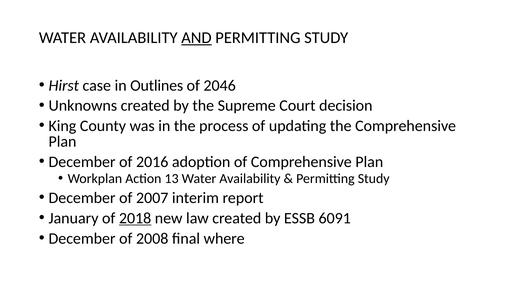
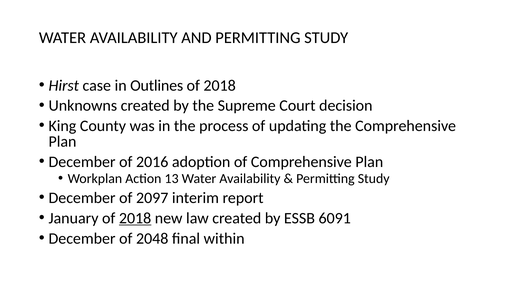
AND underline: present -> none (196, 38)
2046: 2046 -> 2018 (220, 86)
2007: 2007 -> 2097 (152, 198)
2008: 2008 -> 2048 (152, 239)
where: where -> within (224, 239)
